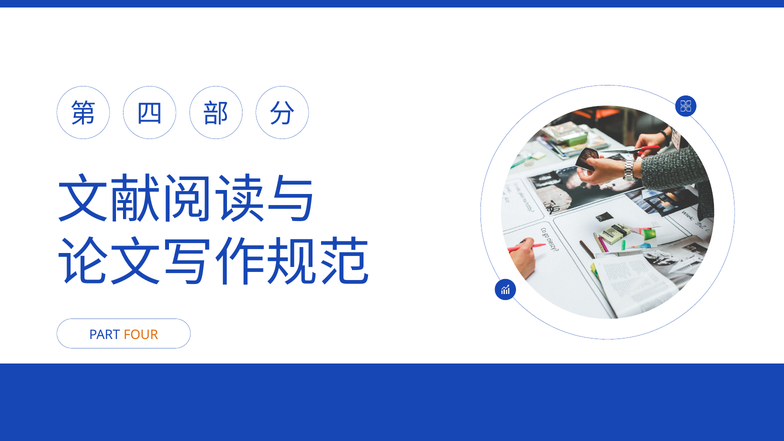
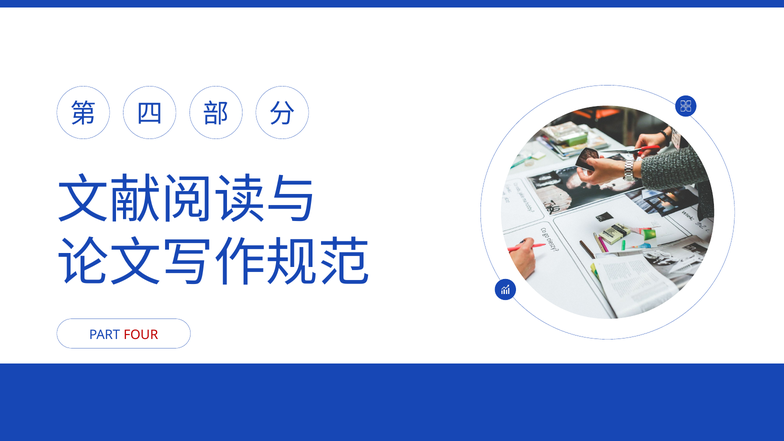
FOUR colour: orange -> red (141, 335)
